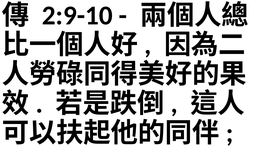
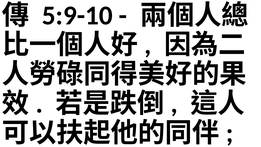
2:9-10: 2:9-10 -> 5:9-10 (77, 15)
